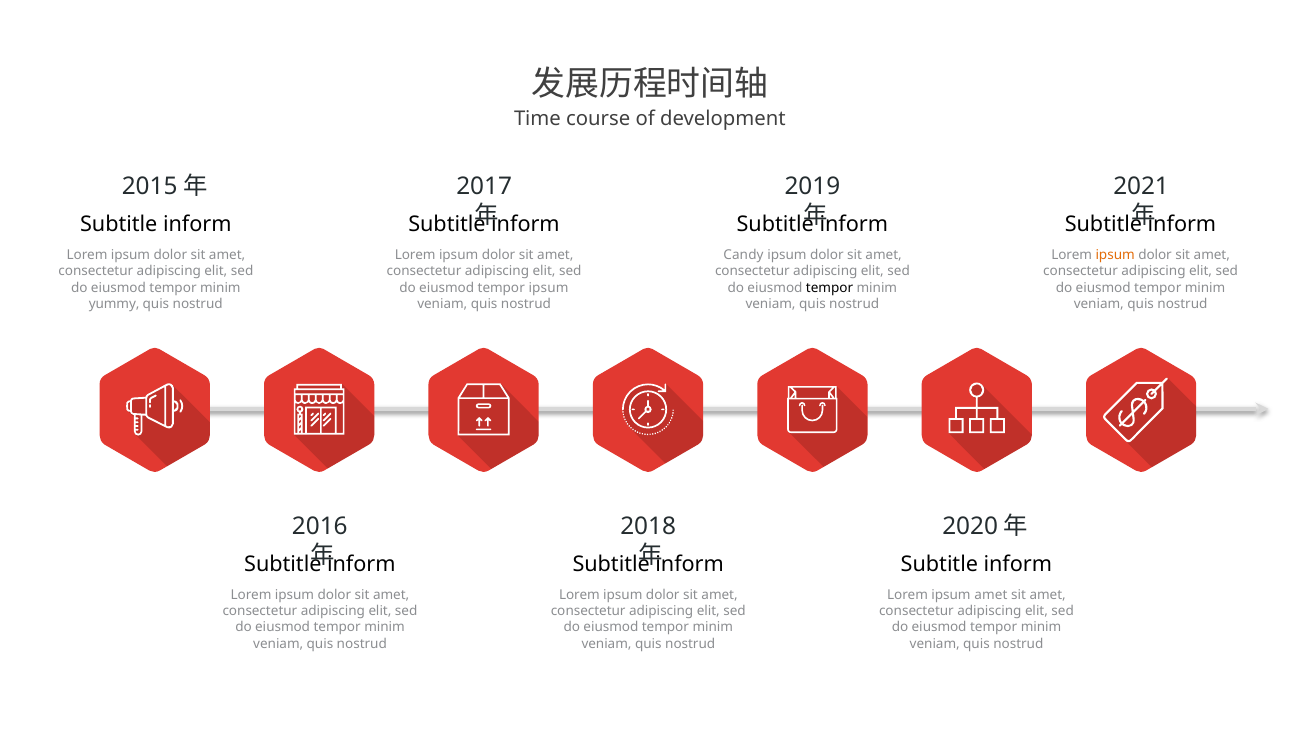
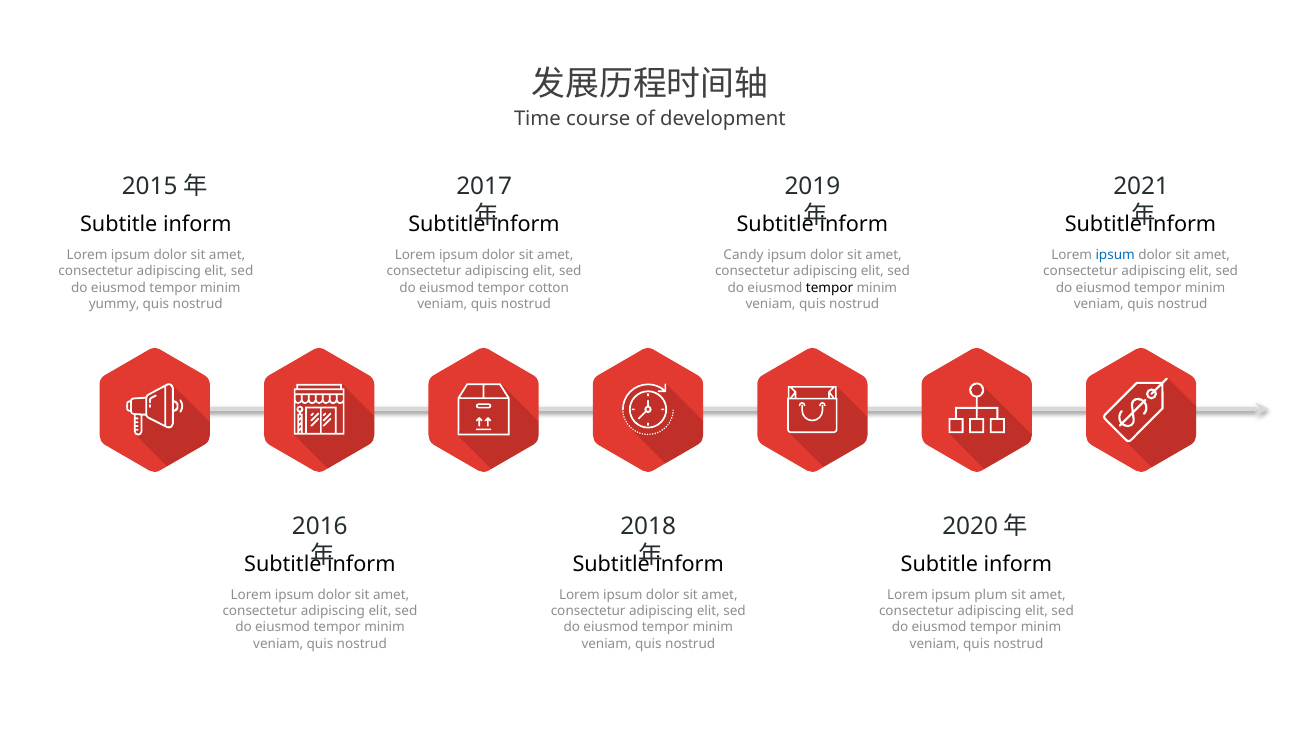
ipsum colour: orange -> blue (1115, 255)
tempor ipsum: ipsum -> cotton (549, 288)
ipsum amet: amet -> plum (991, 595)
